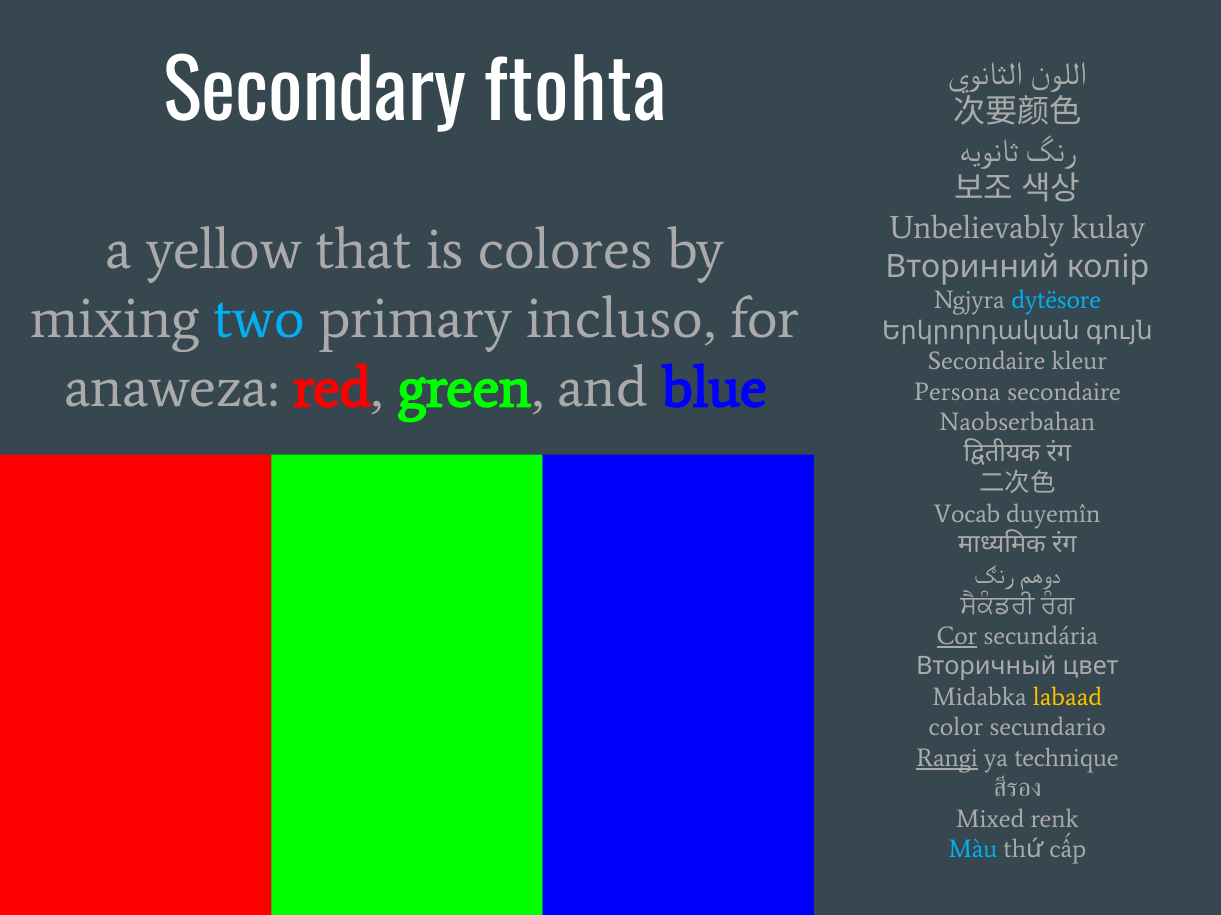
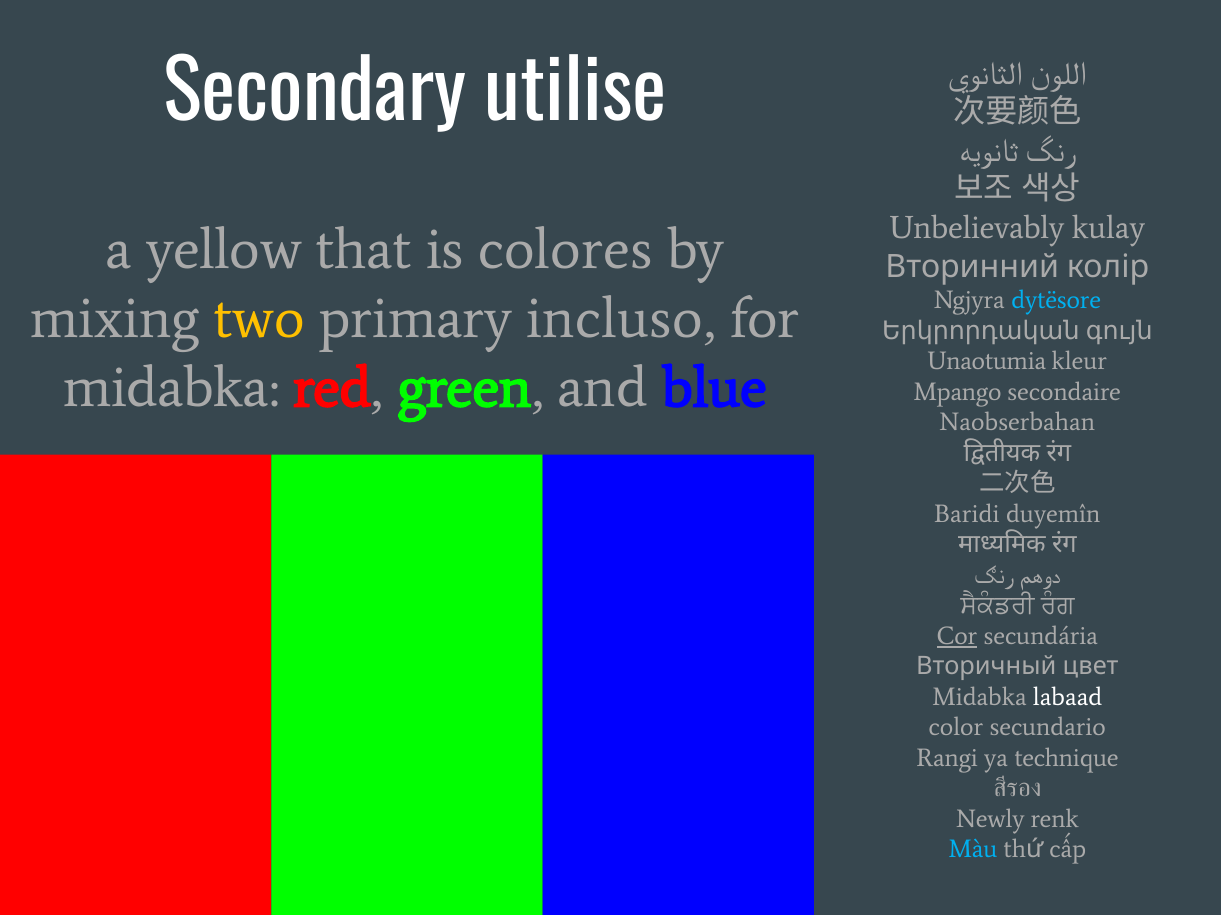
ftohta: ftohta -> utilise (576, 94)
two colour: light blue -> yellow (259, 318)
Secondaire: Secondaire -> Unaotumia (987, 362)
anaweza: anaweza -> midabka (172, 388)
Persona: Persona -> Mpango (958, 392)
Vocab: Vocab -> Baridi (967, 514)
labaad colour: yellow -> white (1068, 698)
Rangi underline: present -> none (947, 759)
Mixed: Mixed -> Newly (990, 820)
